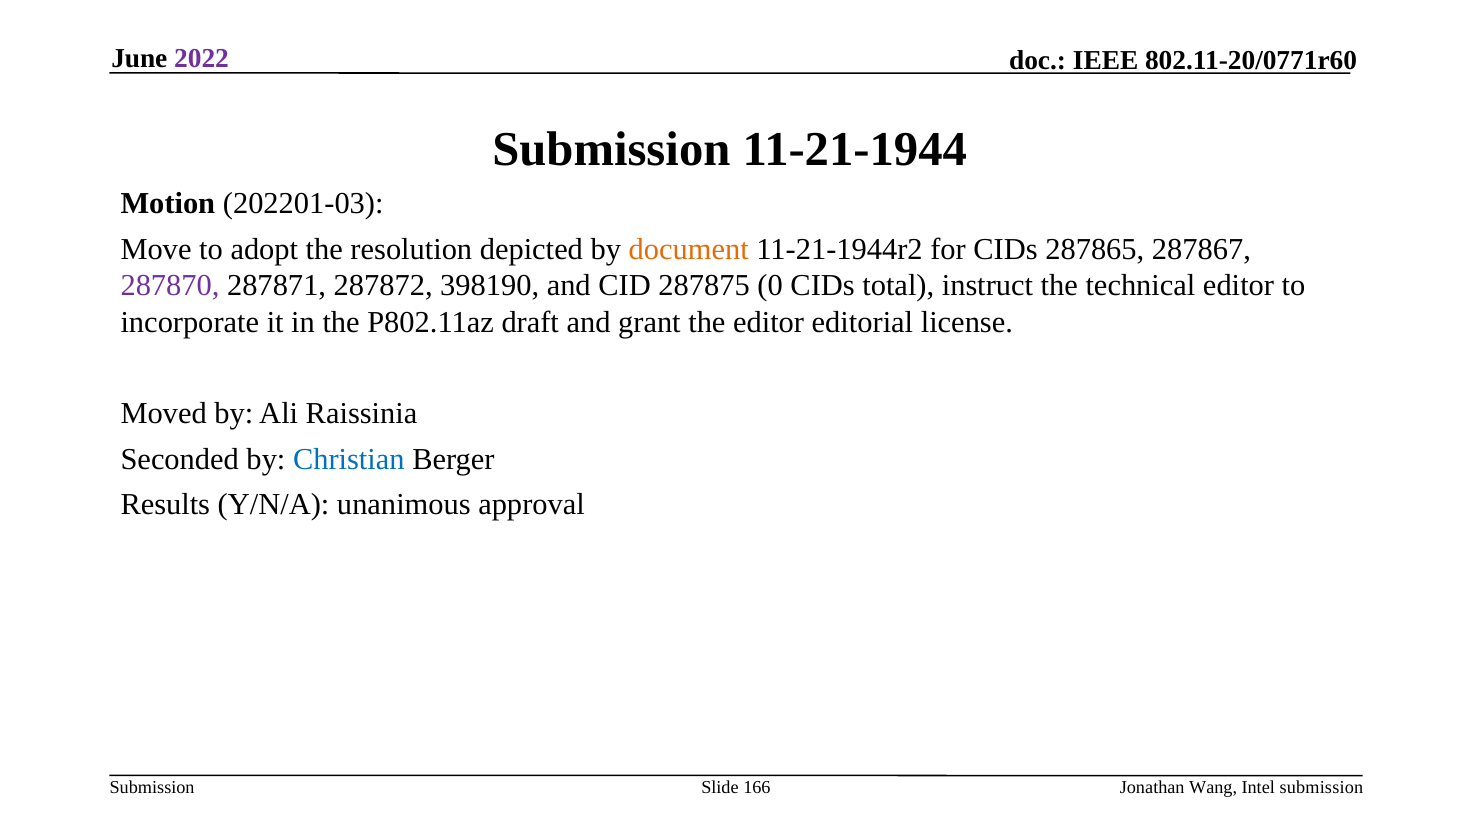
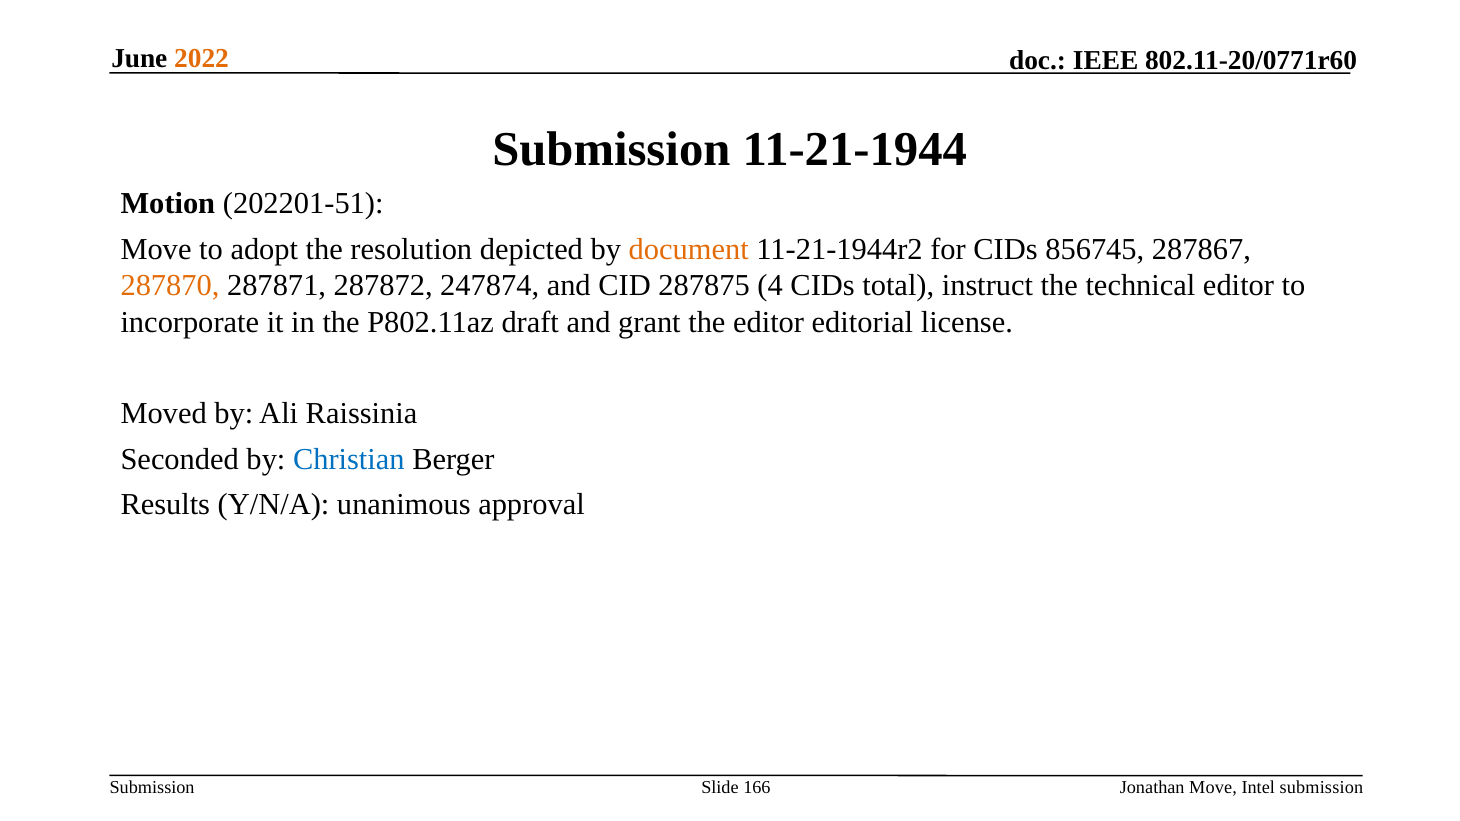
2022 colour: purple -> orange (202, 58)
202201-03: 202201-03 -> 202201-51 (303, 204)
287865: 287865 -> 856745 (1095, 249)
287870 colour: purple -> orange (170, 286)
398190: 398190 -> 247874 (490, 286)
0: 0 -> 4 (770, 286)
Jonathan Wang: Wang -> Move (1213, 788)
